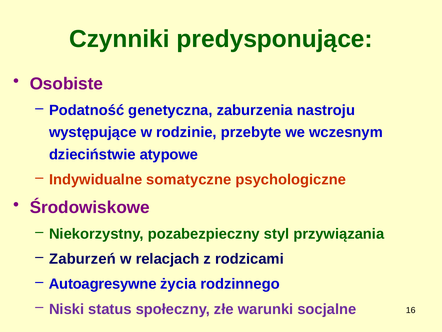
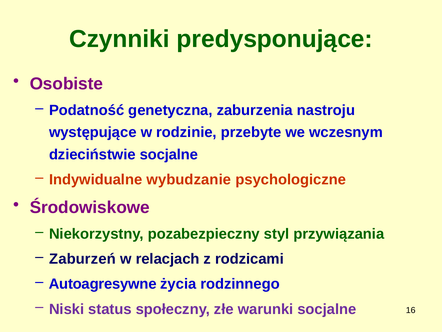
dzieciństwie atypowe: atypowe -> socjalne (169, 154)
somatyczne: somatyczne -> wybudzanie (189, 179)
